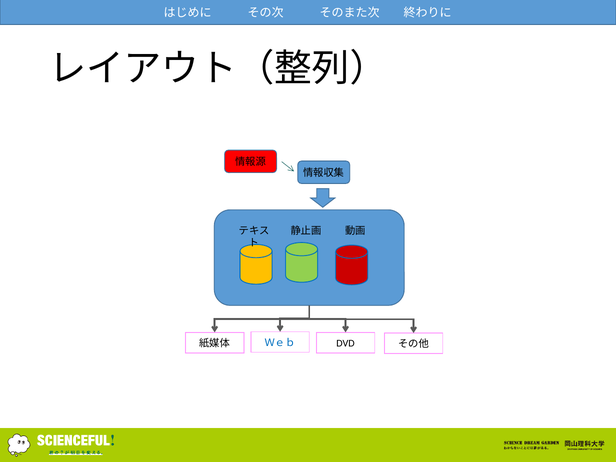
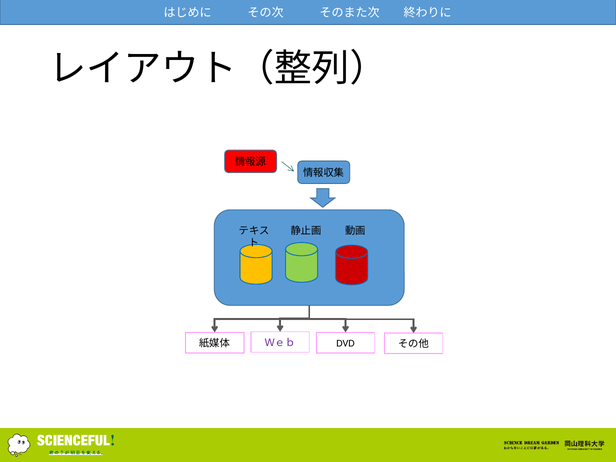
Ｗｅｂ colour: blue -> purple (280, 343)
